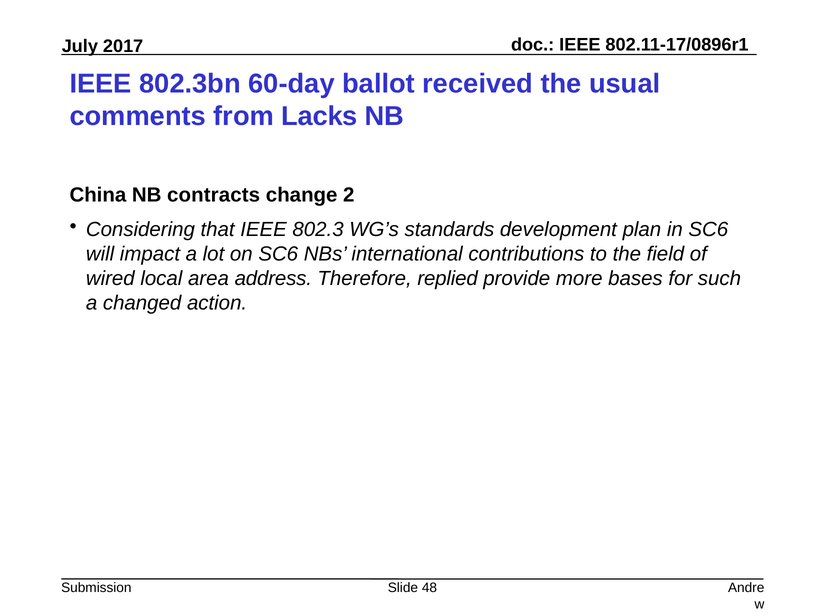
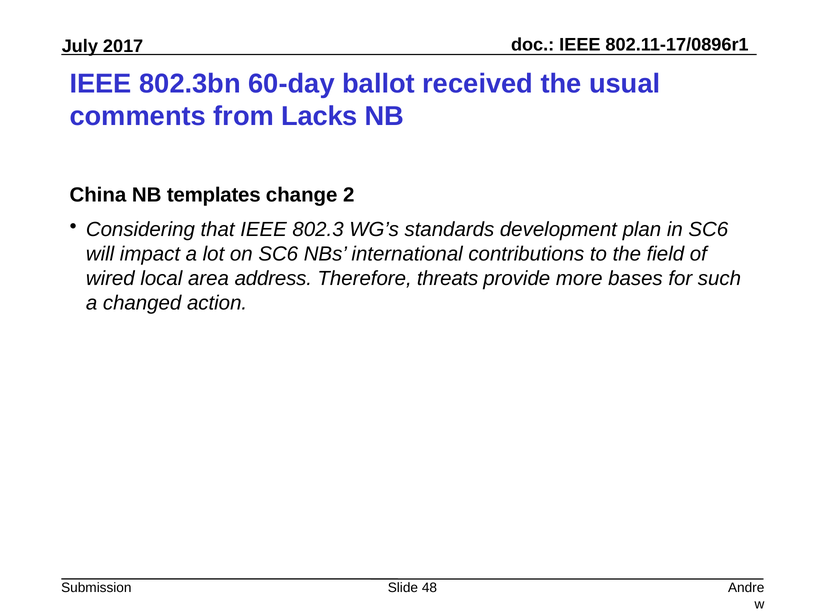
contracts: contracts -> templates (214, 195)
replied: replied -> threats (448, 279)
